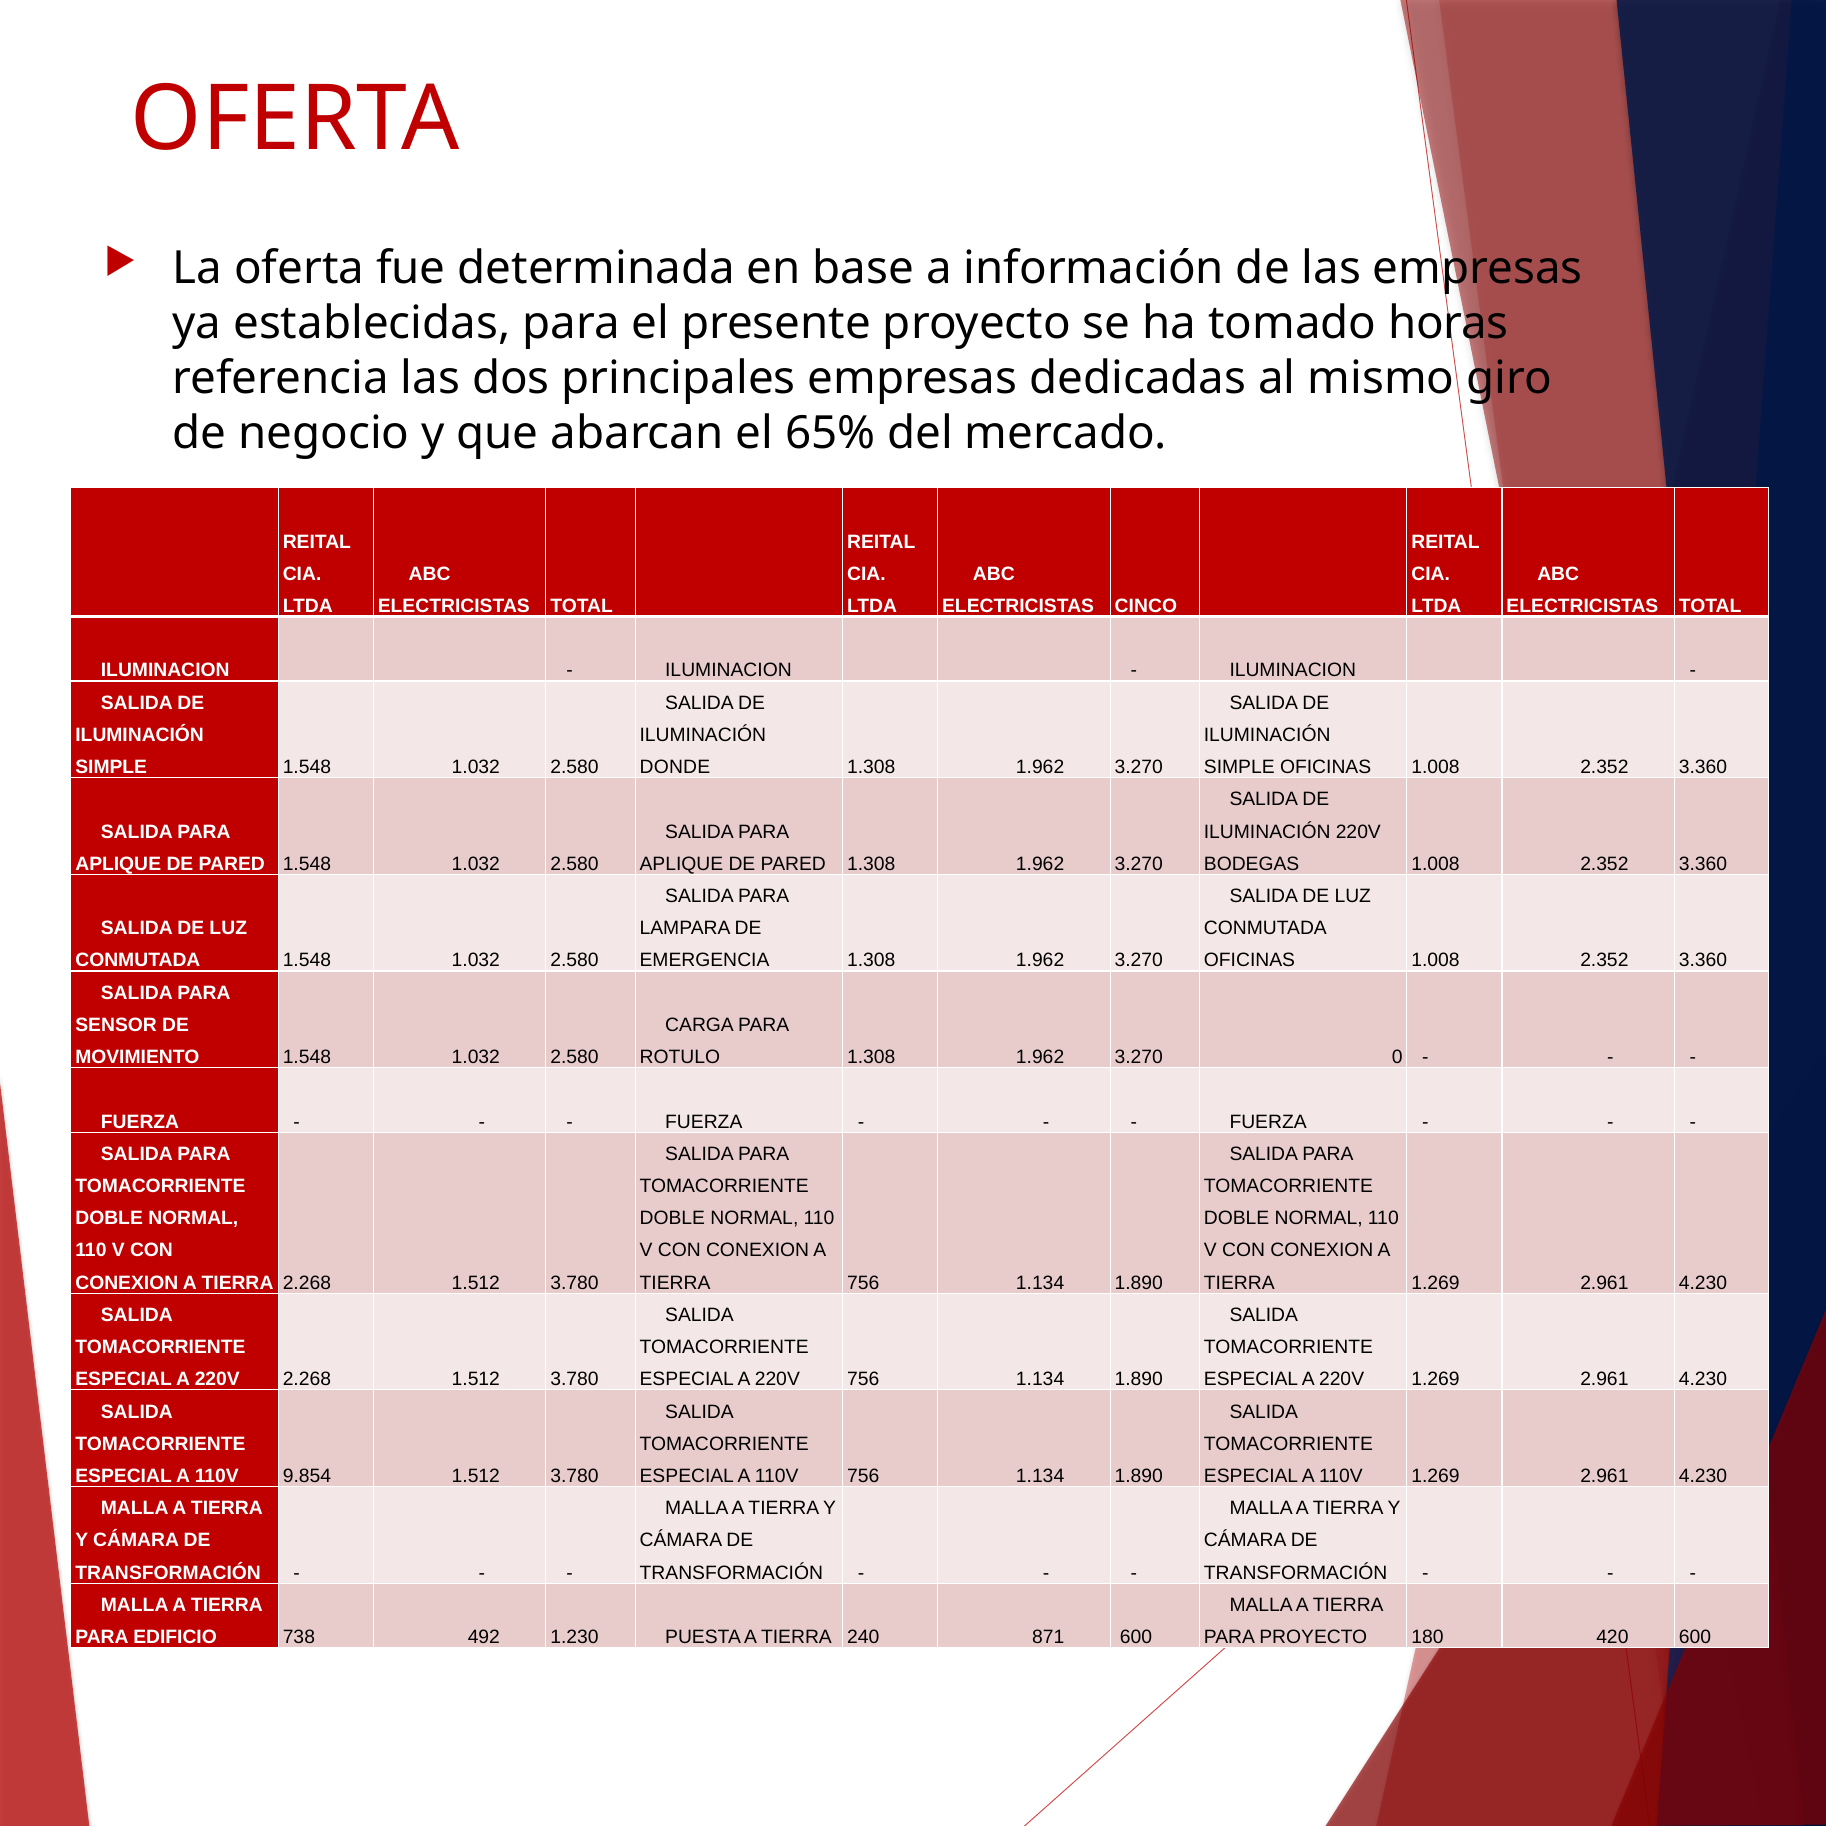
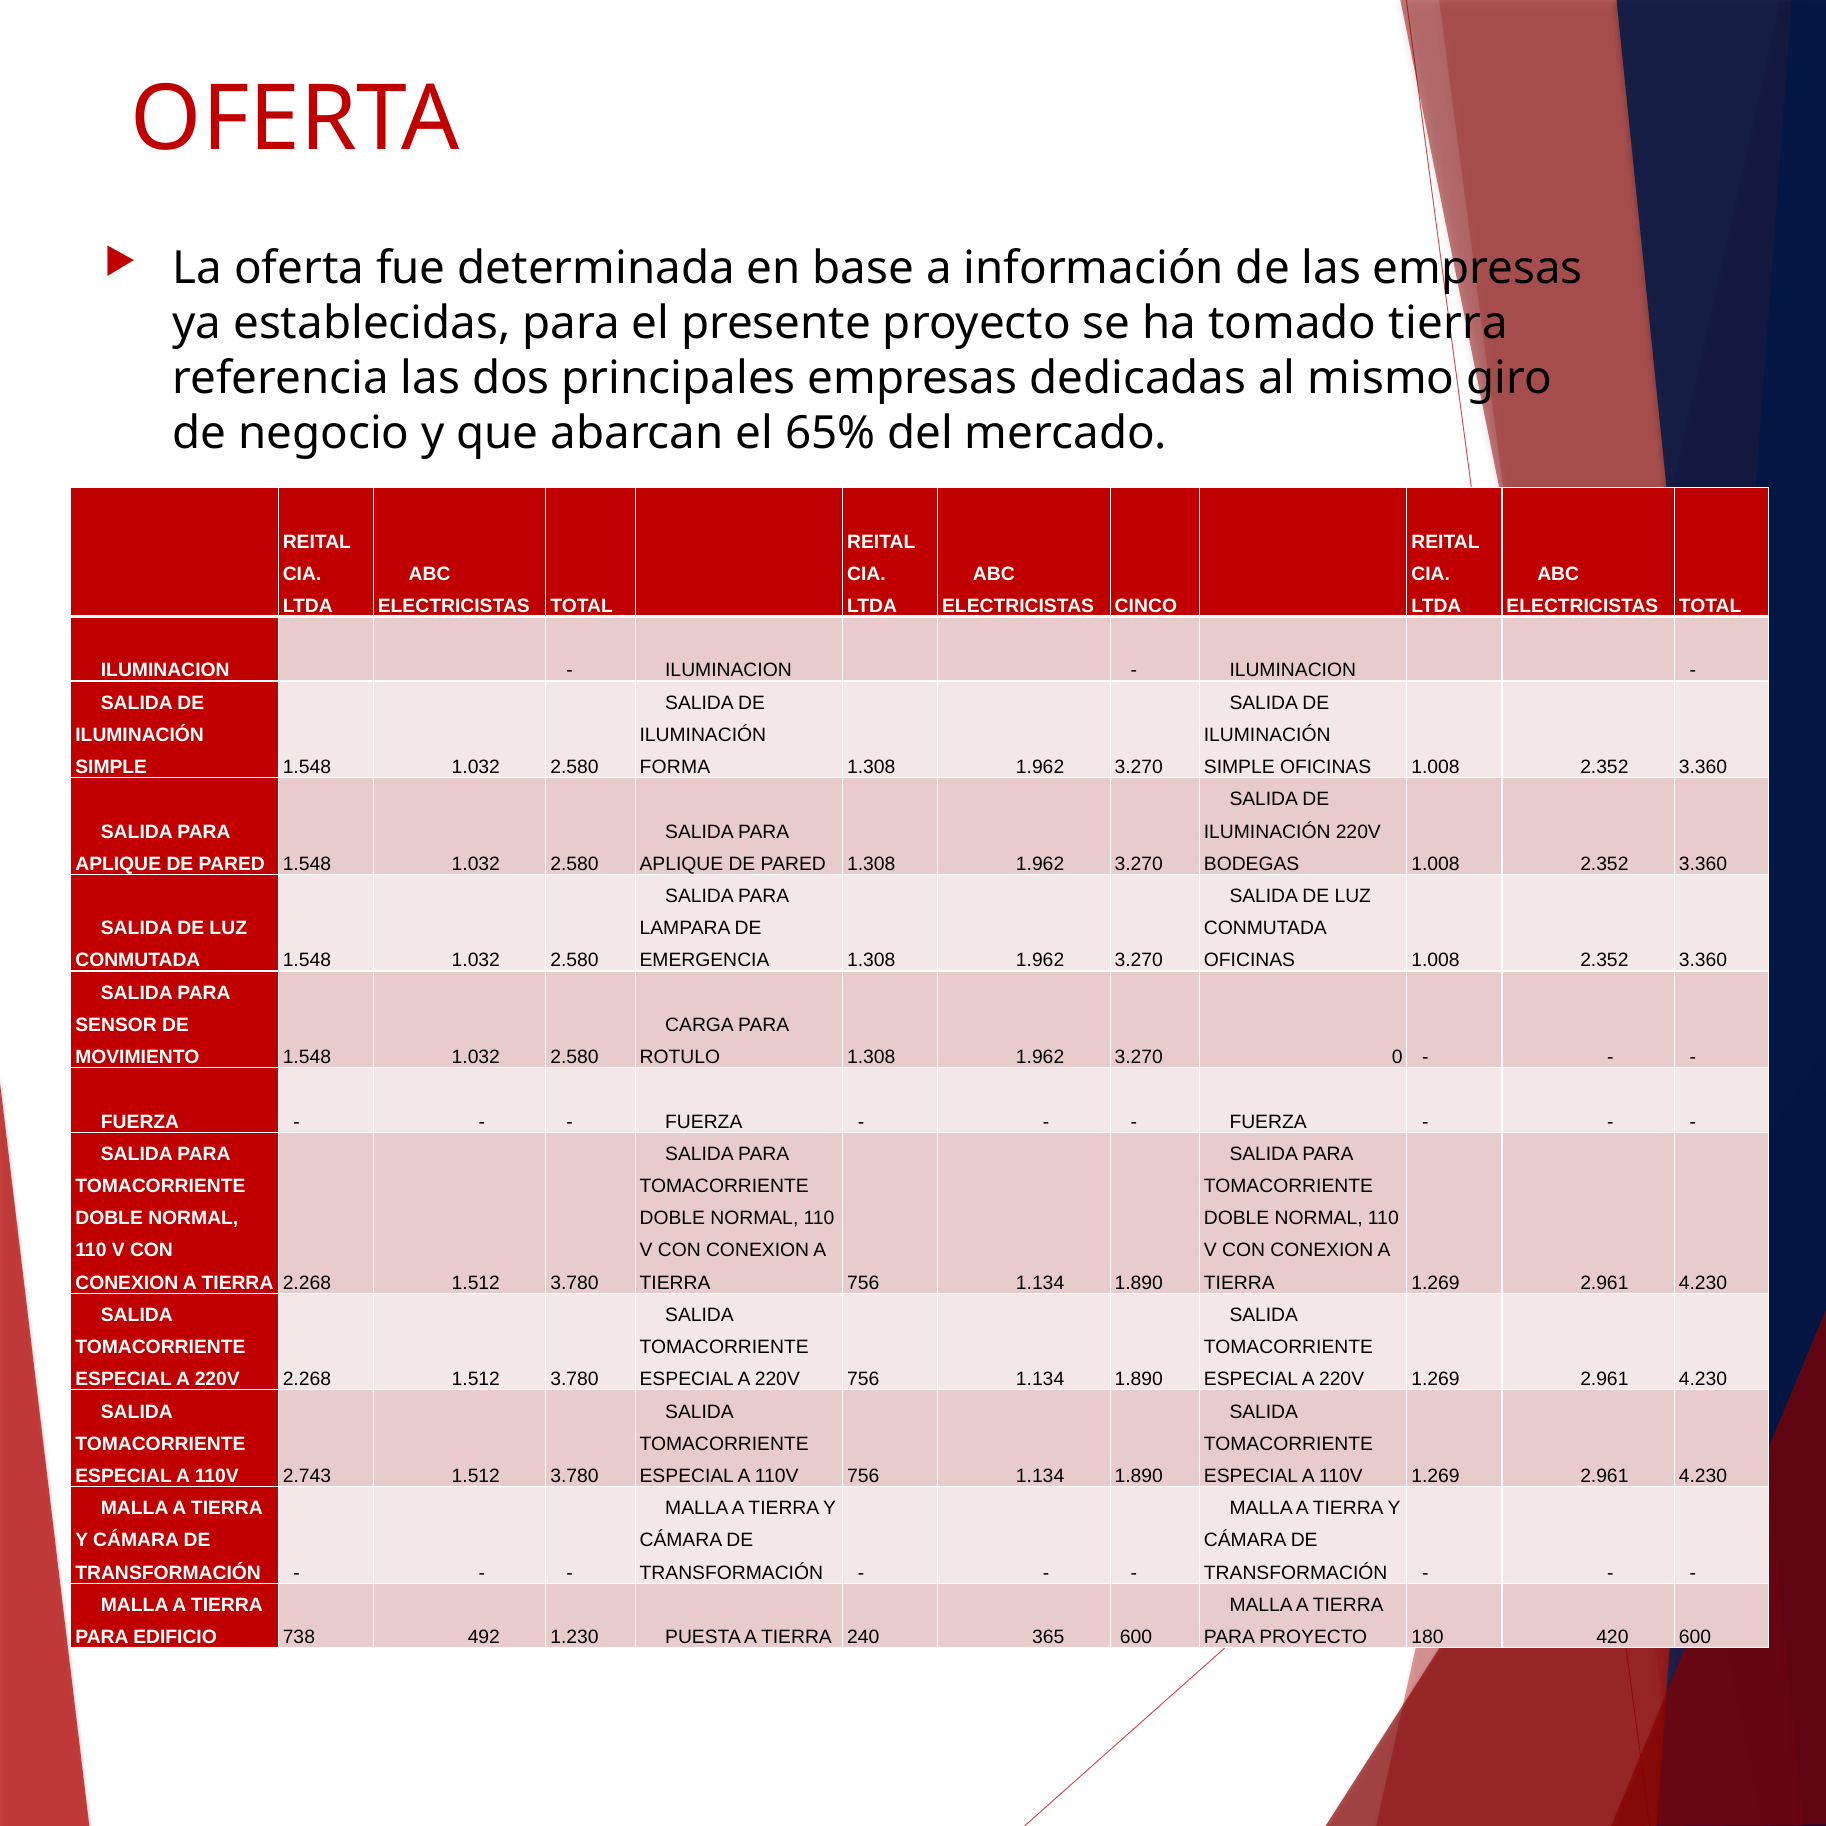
tomado horas: horas -> tierra (1448, 324)
DONDE: DONDE -> FORMA (675, 767)
9.854: 9.854 -> 2.743 (307, 1476)
871: 871 -> 365 (1048, 1637)
